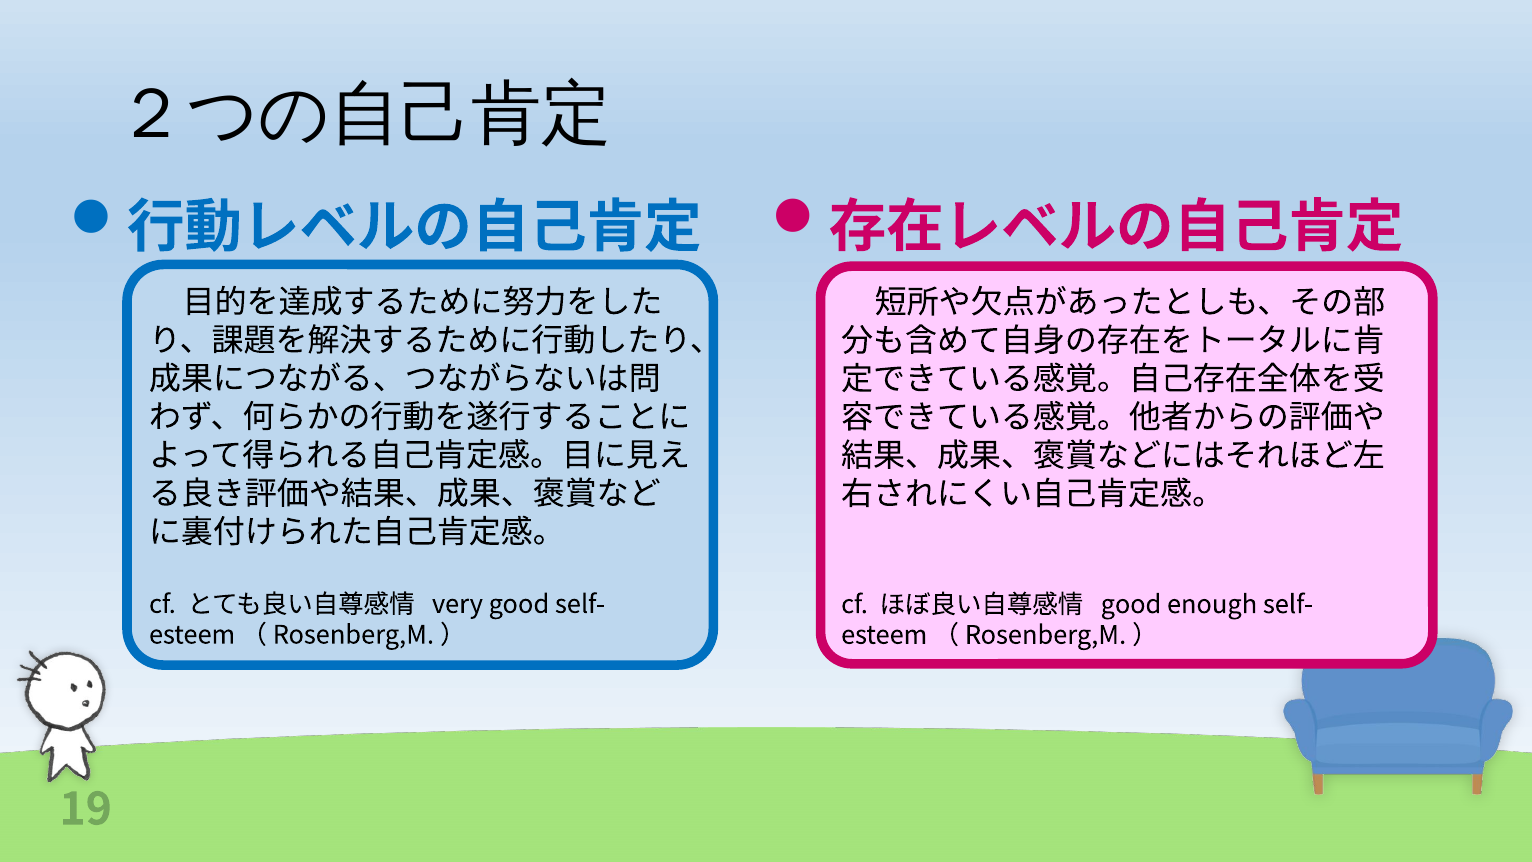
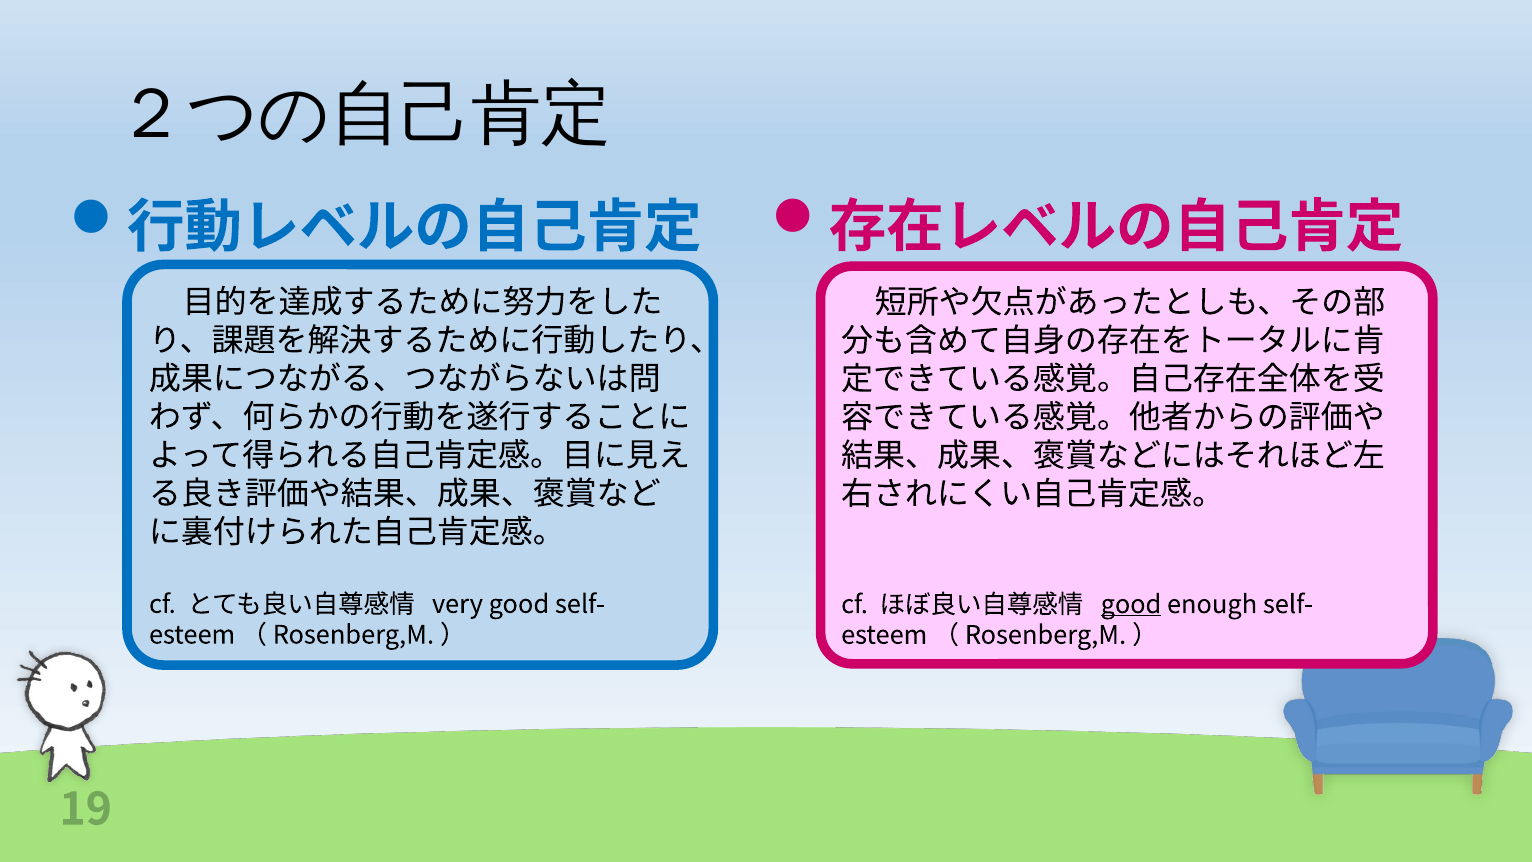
good underline: none -> present (1131, 605)
